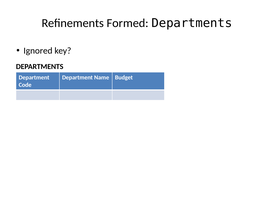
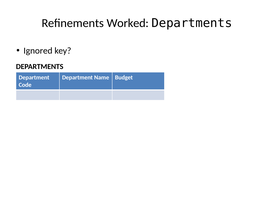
Formed: Formed -> Worked (128, 23)
